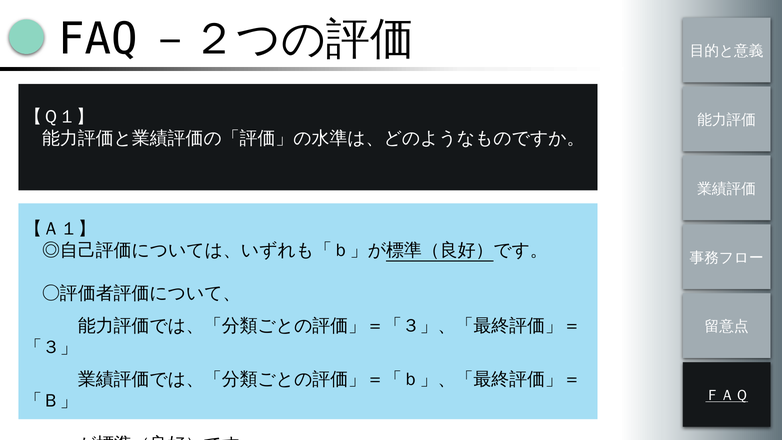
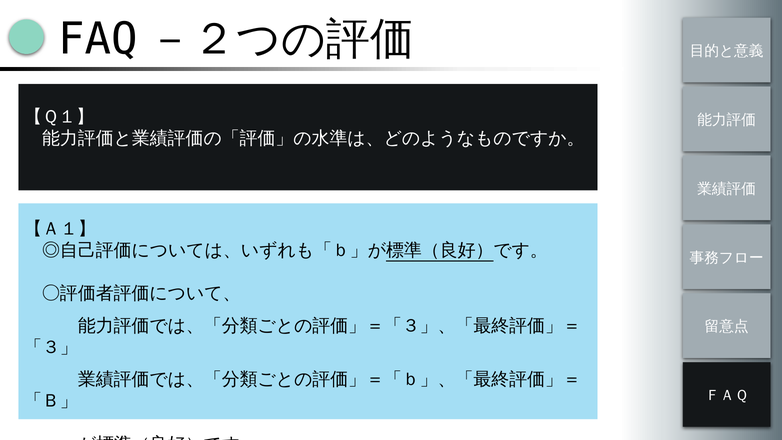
ＦＡＱ underline: present -> none (727, 395)
